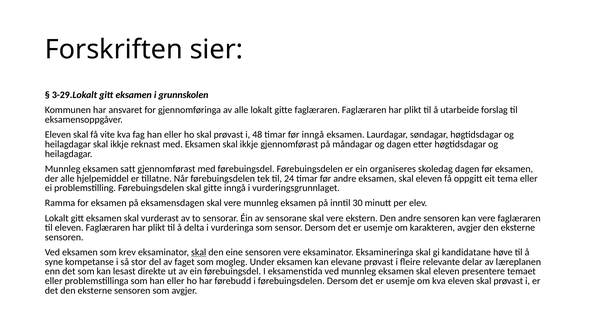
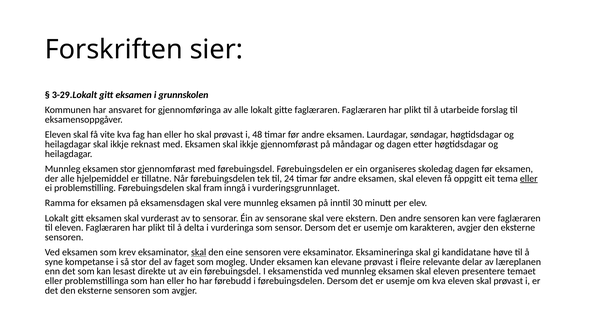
48 timar før inngå: inngå -> andre (313, 134)
eksamen satt: satt -> stor (128, 169)
eller underline: none -> present (529, 178)
skal gitte: gitte -> fram (213, 188)
